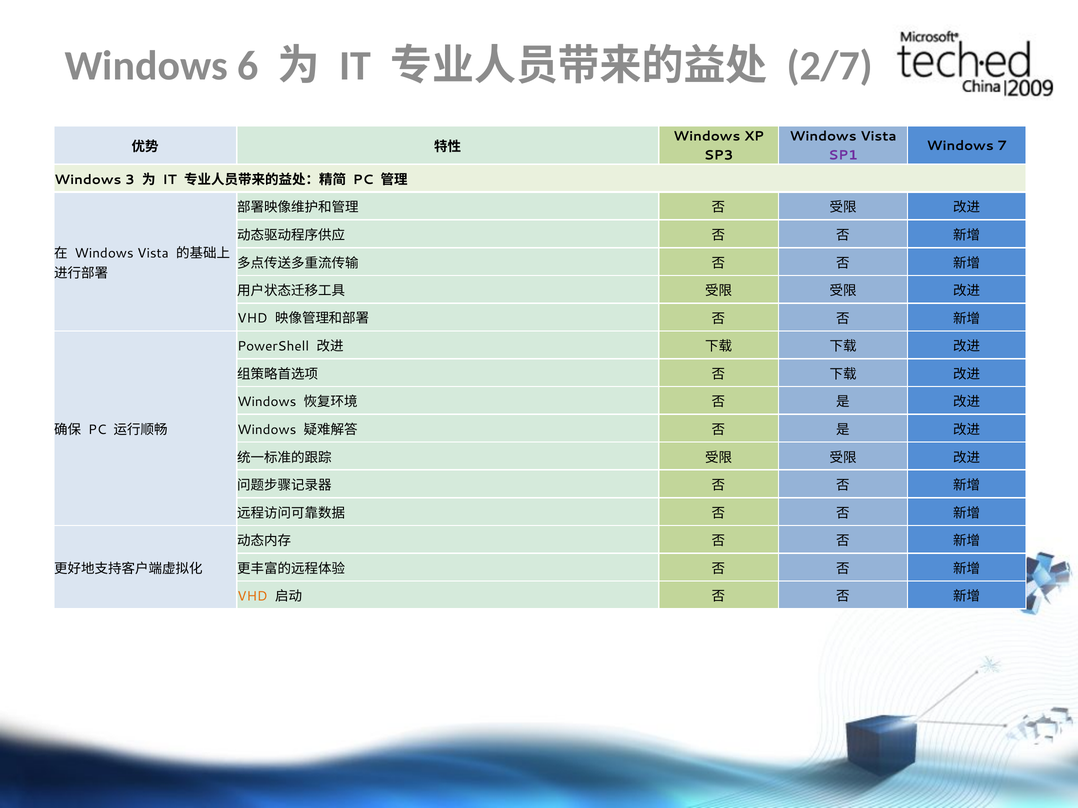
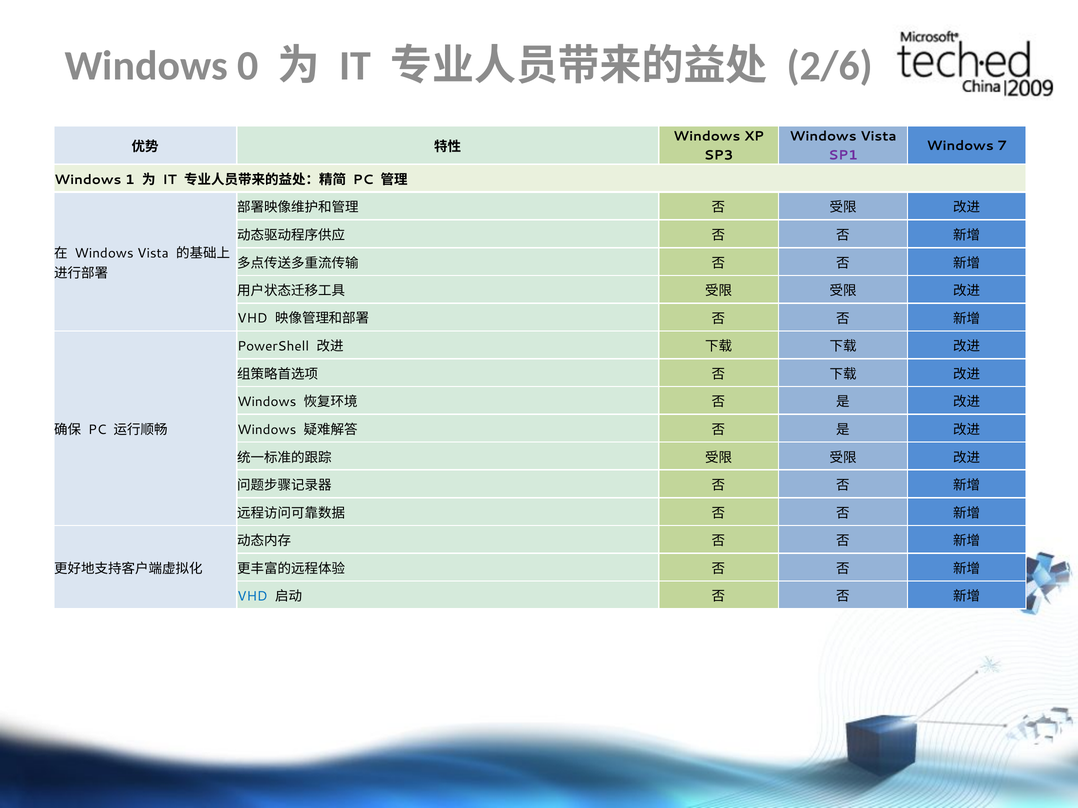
6: 6 -> 0 (248, 66)
2/7: 2/7 -> 2/6 (830, 66)
3: 3 -> 1 (130, 180)
VHD colour: orange -> blue (252, 597)
